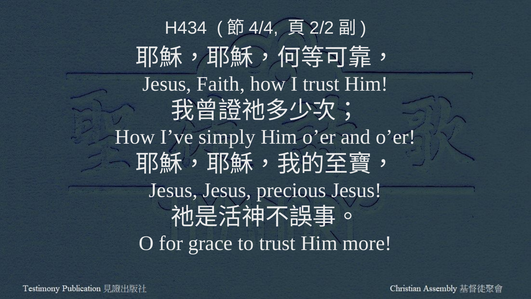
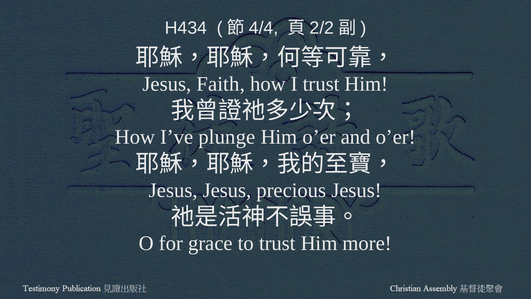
simply: simply -> plunge (227, 137)
